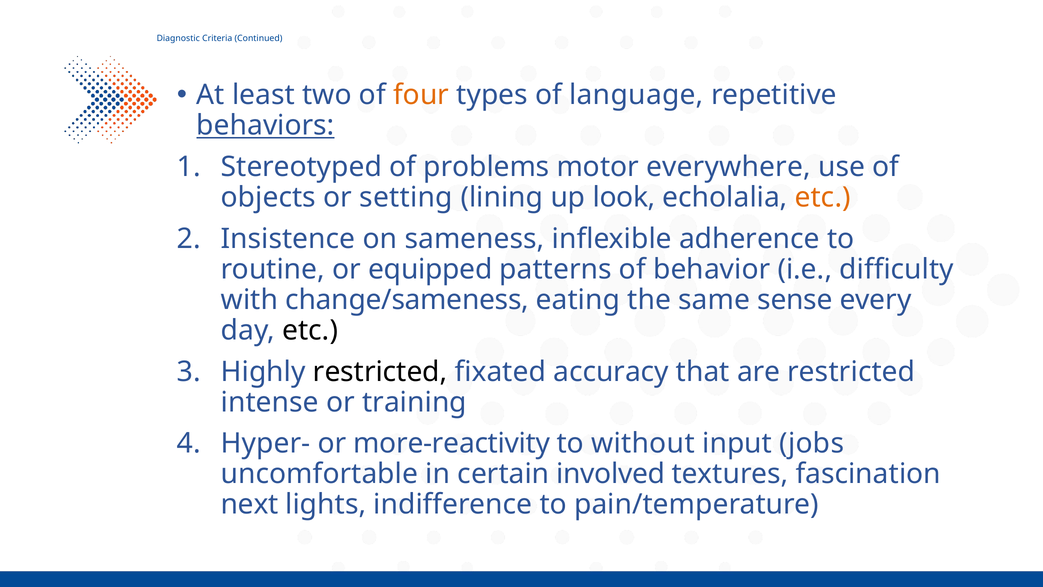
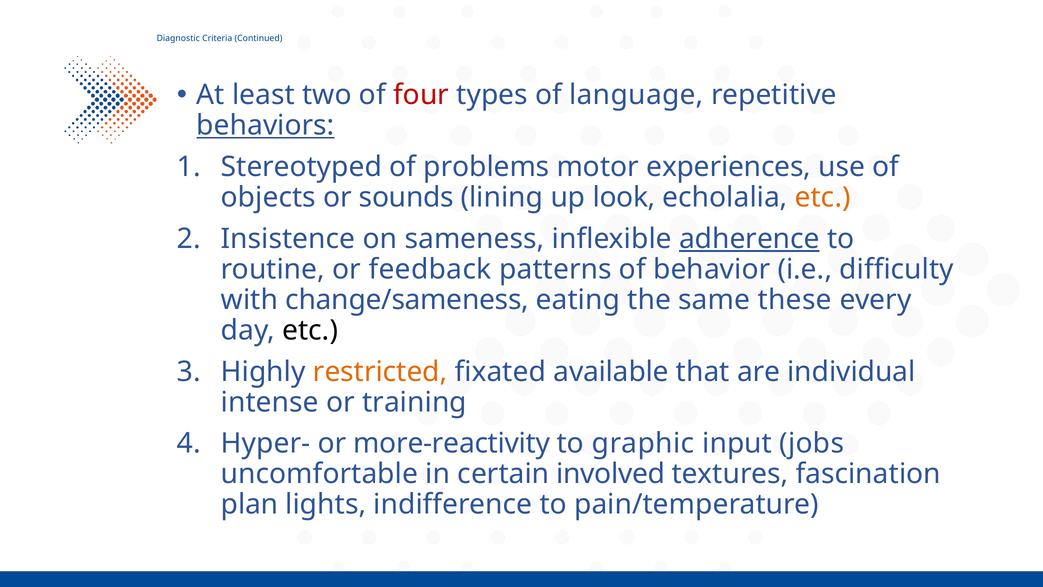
four colour: orange -> red (421, 95)
everywhere: everywhere -> experiences (729, 167)
setting: setting -> sounds (406, 197)
adherence underline: none -> present (749, 239)
equipped: equipped -> feedback (430, 269)
sense: sense -> these (795, 300)
restricted colour: black -> orange (380, 372)
accuracy: accuracy -> available (611, 372)
are restricted: restricted -> individual (851, 372)
without: without -> graphic (643, 443)
next: next -> plan (250, 504)
